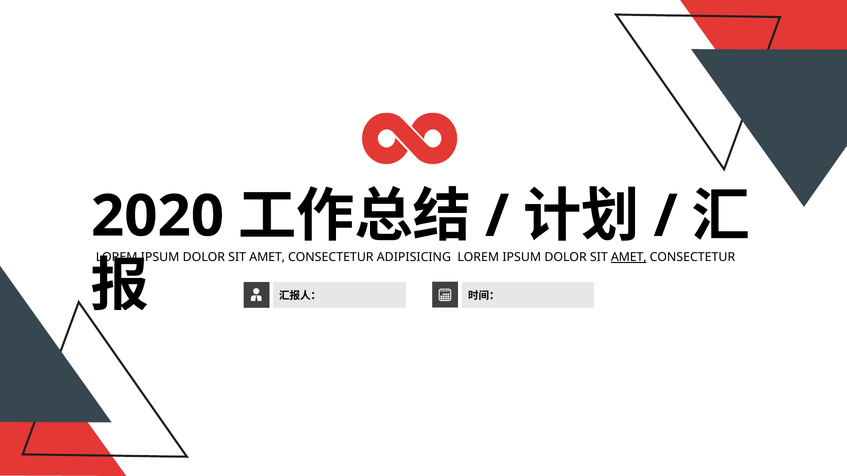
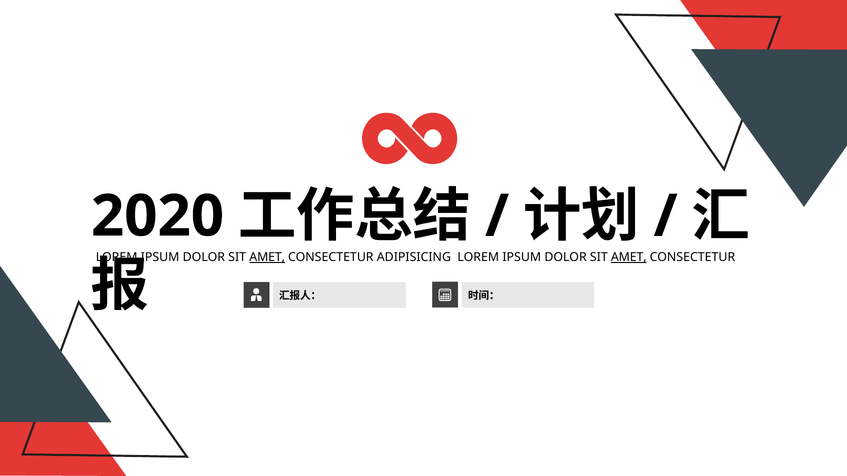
AMET underline: none -> present (267, 257)
